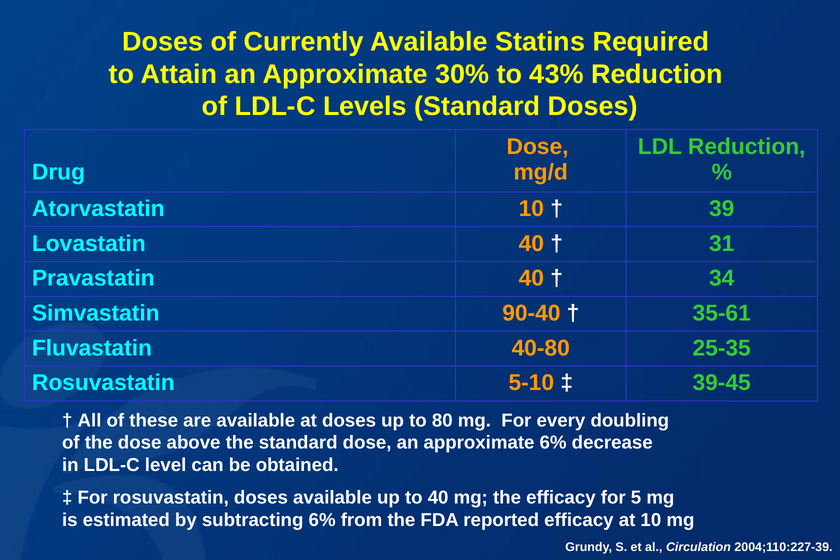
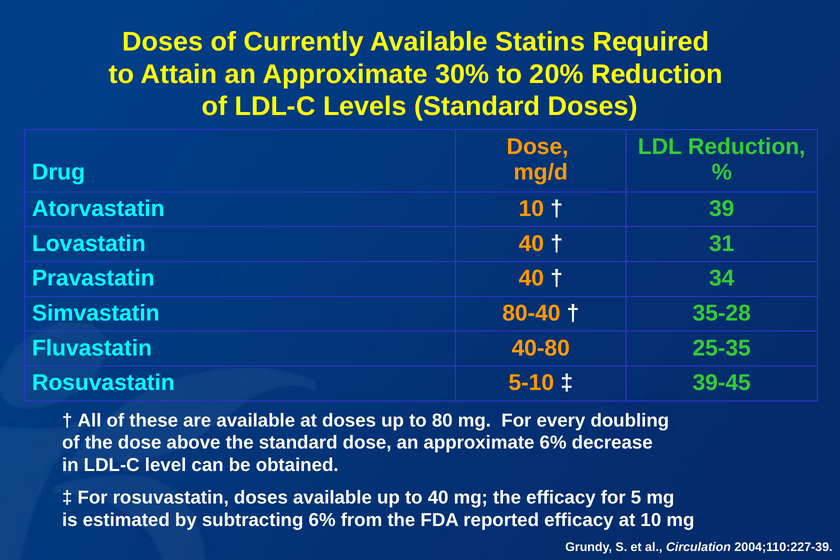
43%: 43% -> 20% (556, 74)
90-40: 90-40 -> 80-40 (531, 313)
35-61: 35-61 -> 35-28 (722, 313)
